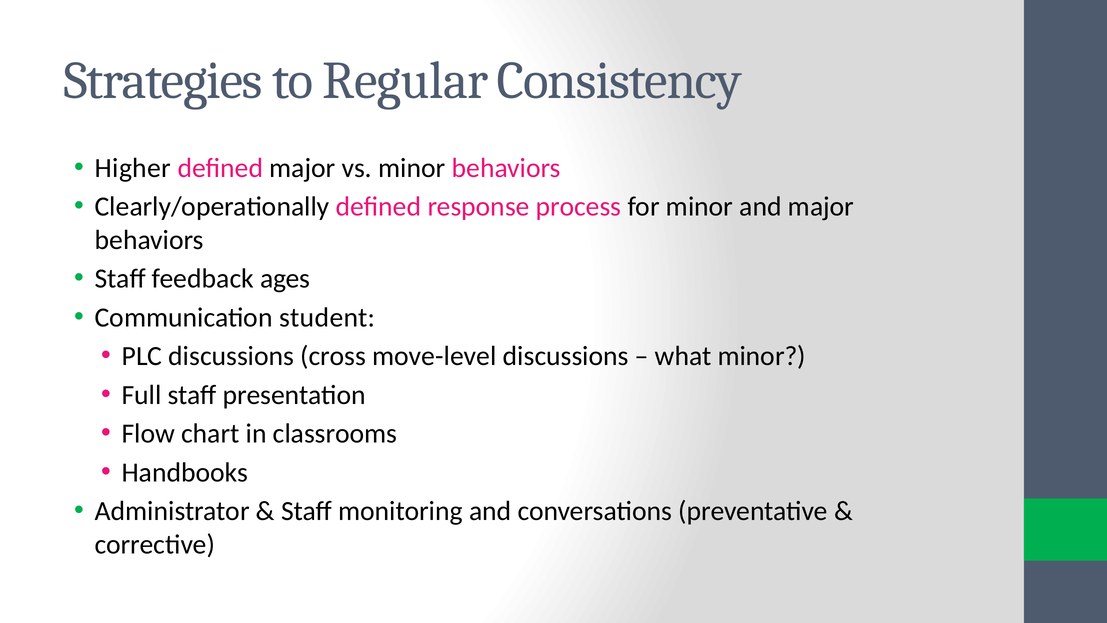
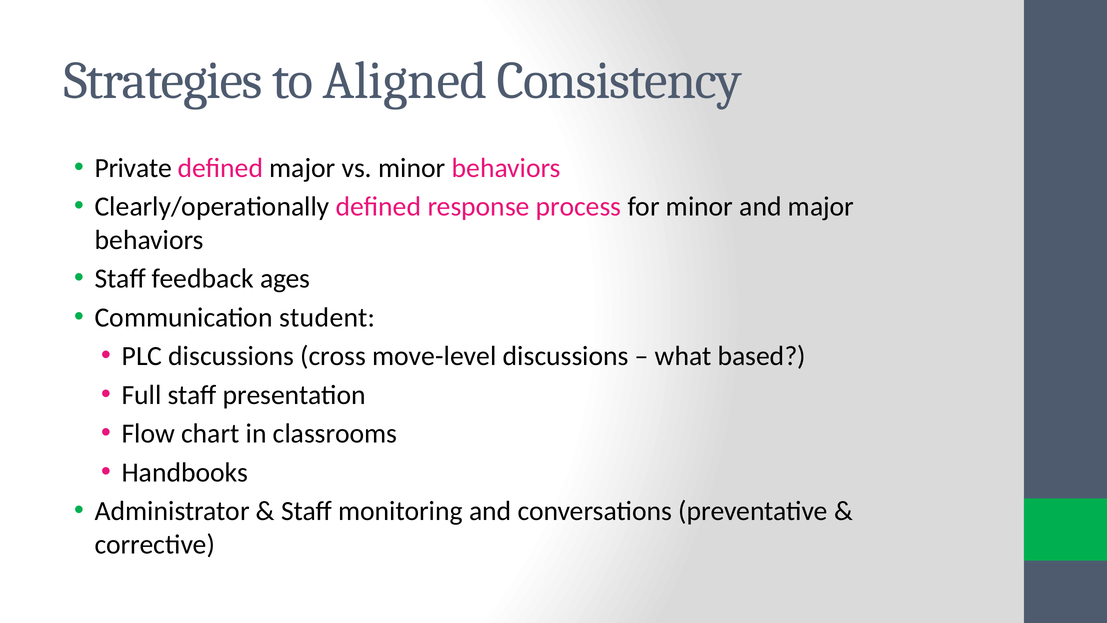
Regular: Regular -> Aligned (405, 81)
Higher: Higher -> Private (133, 168)
what minor: minor -> based (762, 356)
